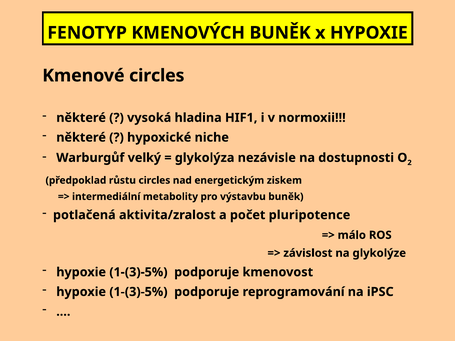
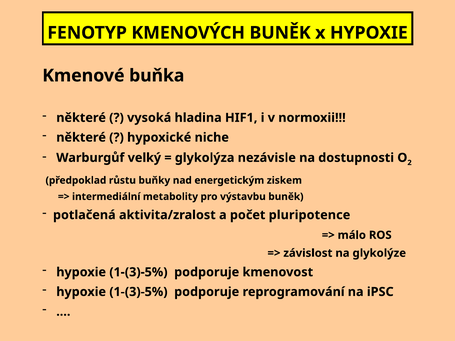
Kmenové circles: circles -> buňka (157, 76)
růstu circles: circles -> buňky (154, 180)
